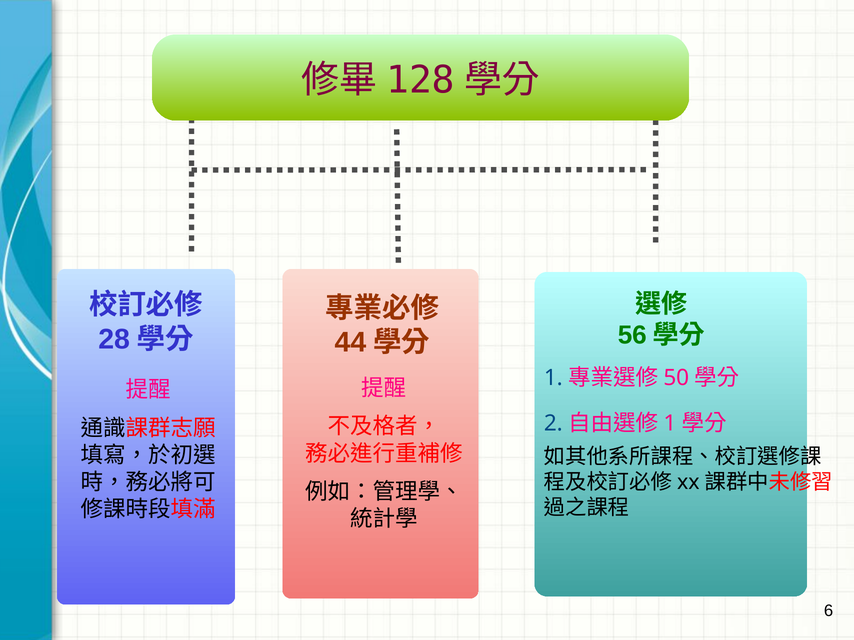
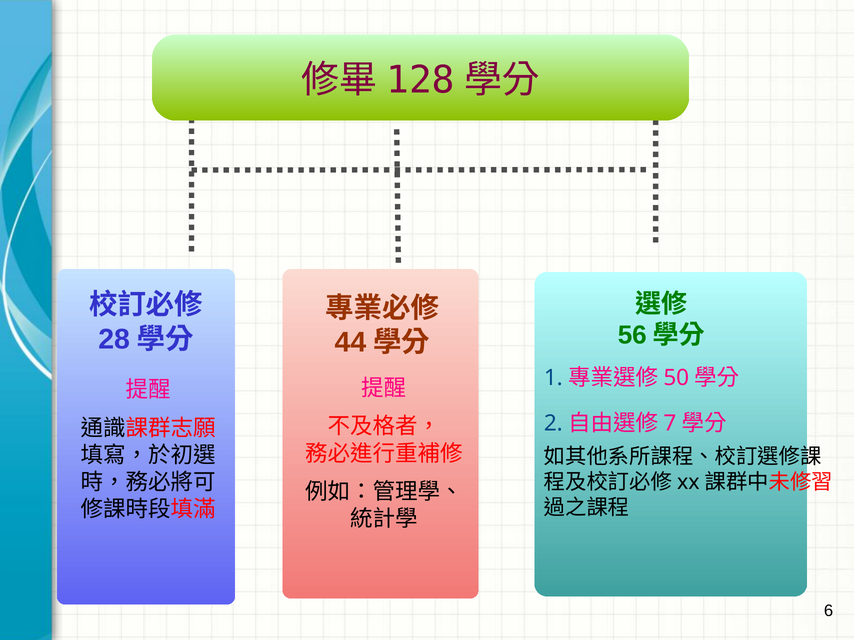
1: 1 -> 7 (670, 424)
